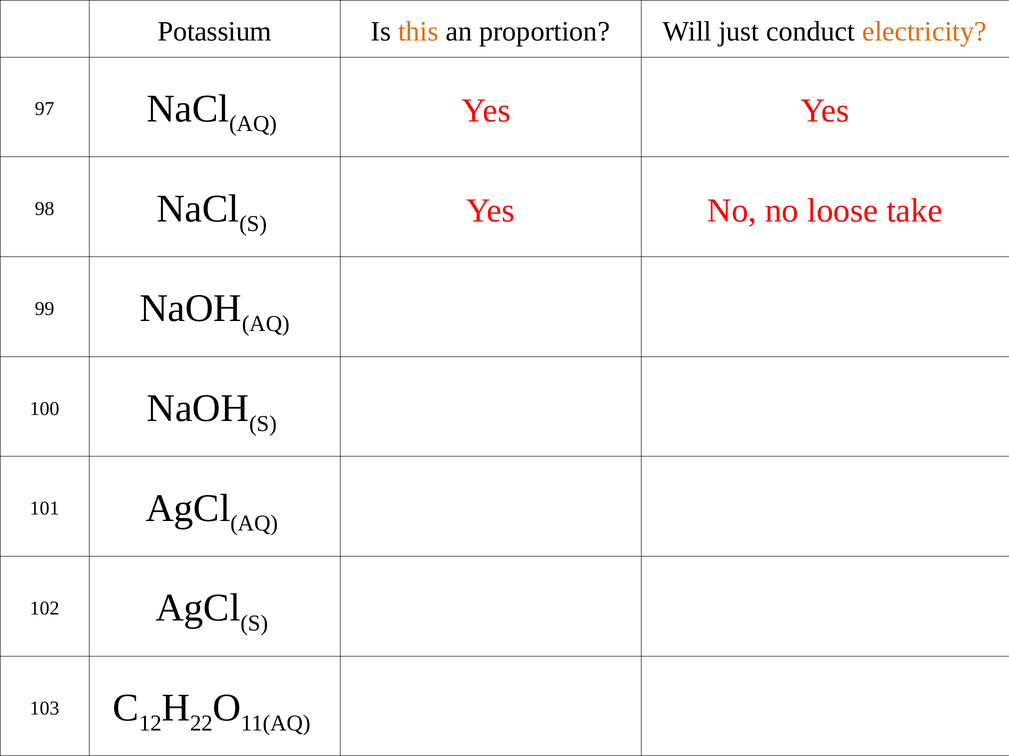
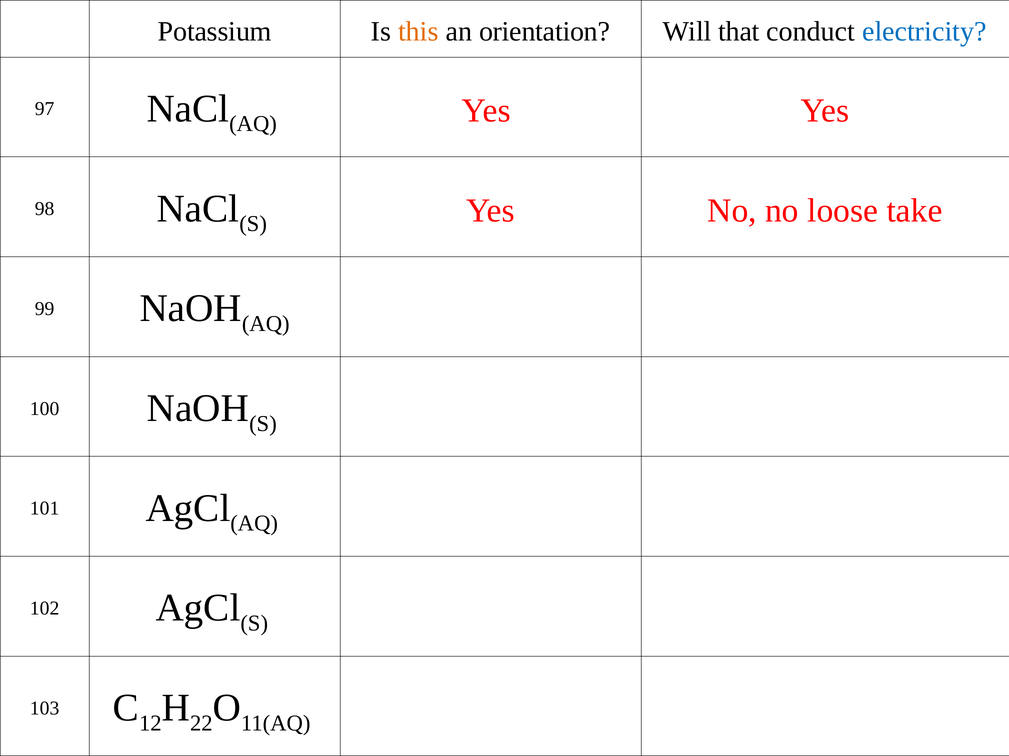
proportion: proportion -> orientation (545, 32)
just: just -> that (739, 32)
electricity colour: orange -> blue (924, 32)
